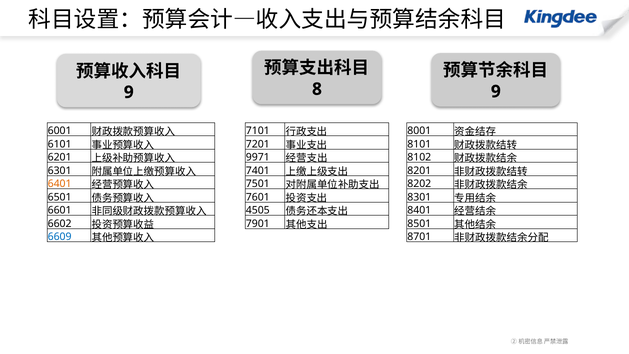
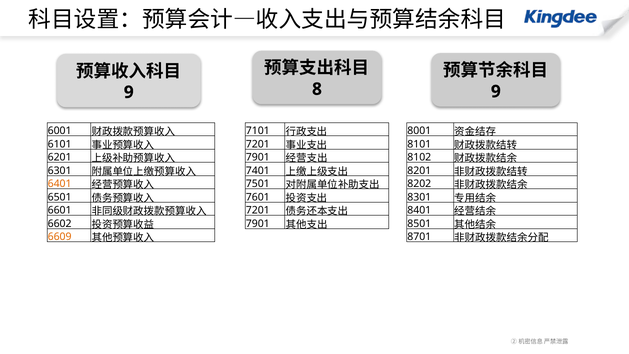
9971: 9971 -> 7901 (258, 157)
4505: 4505 -> 7201 (258, 210)
6609 colour: blue -> orange (60, 237)
